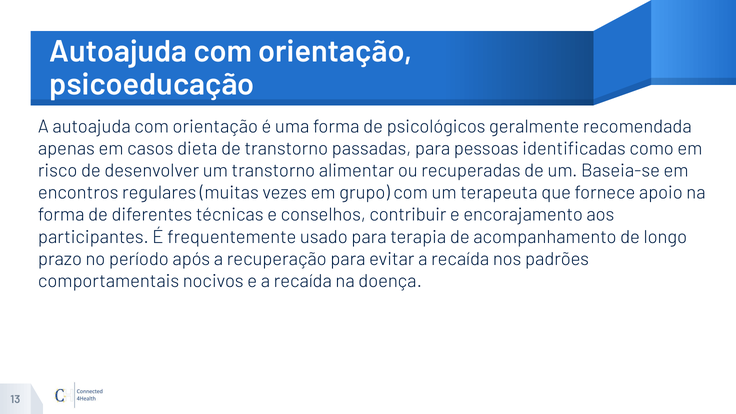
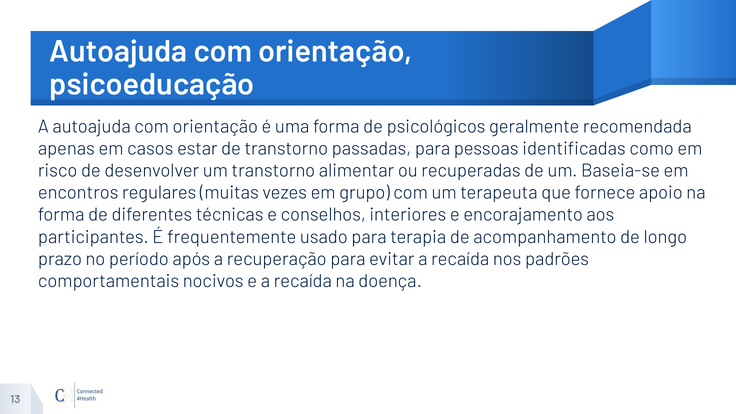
dieta: dieta -> estar (197, 149)
contribuir: contribuir -> interiores (408, 215)
